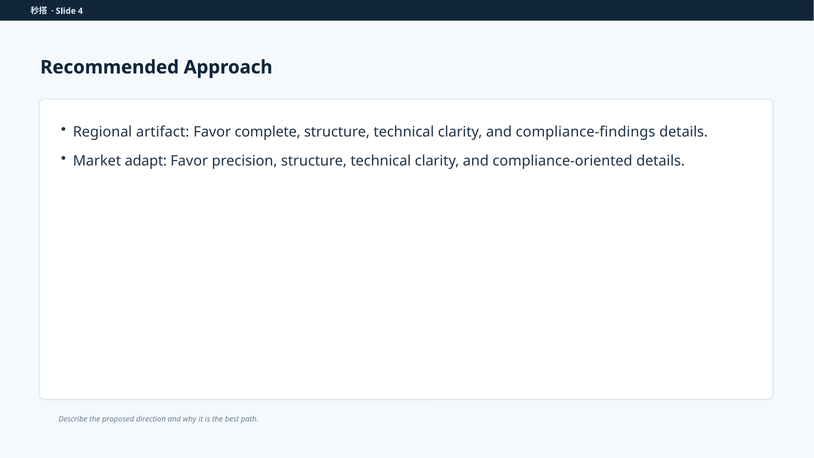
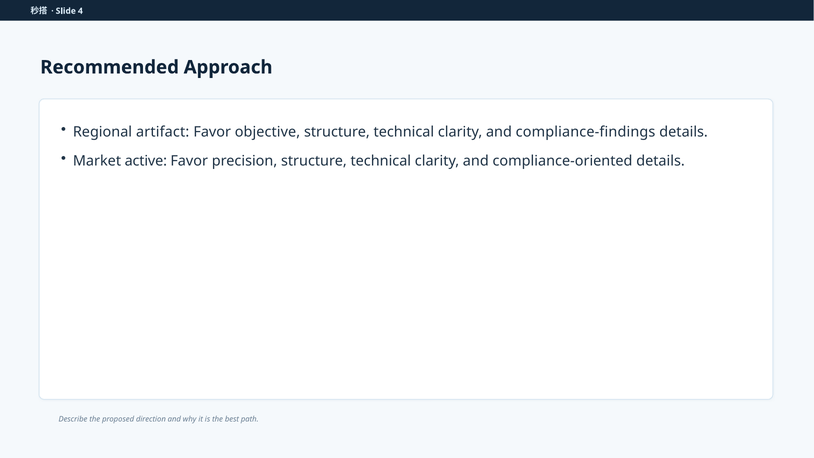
complete: complete -> objective (267, 132)
adapt: adapt -> active (146, 161)
